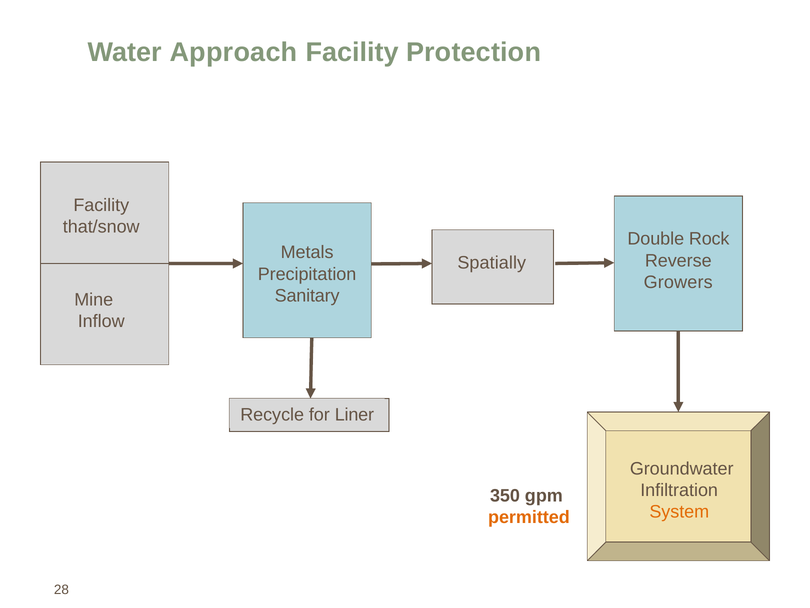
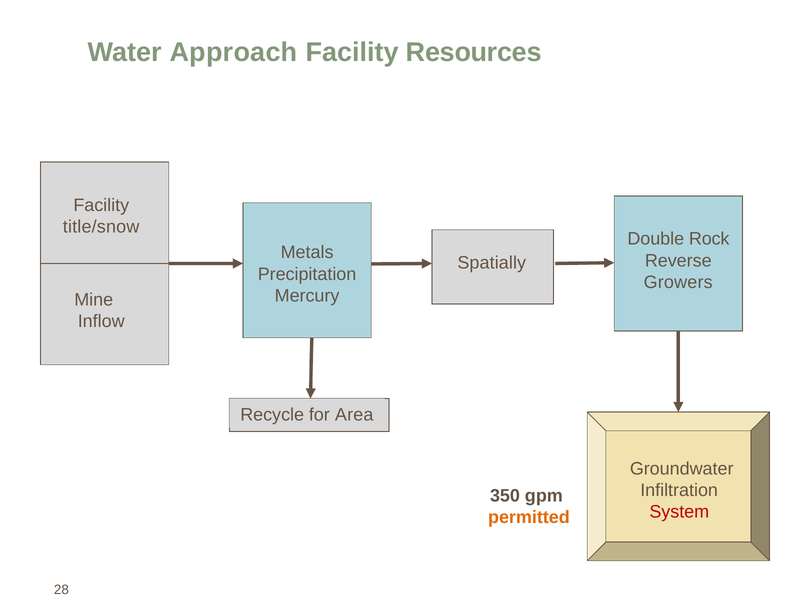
Protection: Protection -> Resources (474, 52)
that/snow: that/snow -> title/snow (101, 227)
Sanitary: Sanitary -> Mercury (307, 295)
Liner: Liner -> Area (354, 414)
System colour: orange -> red (679, 511)
